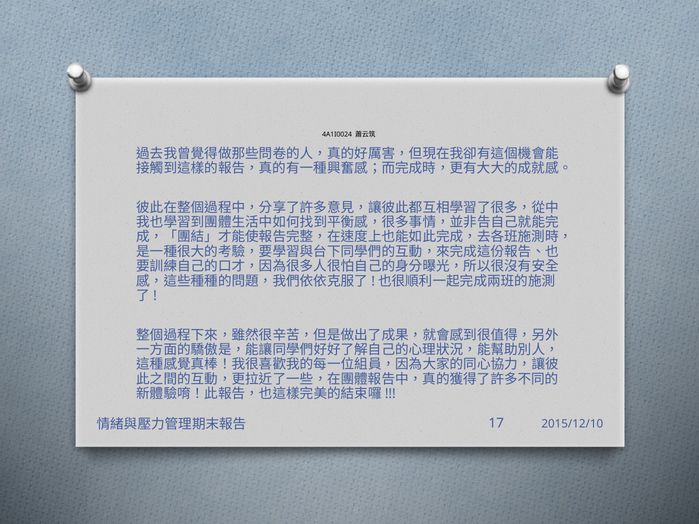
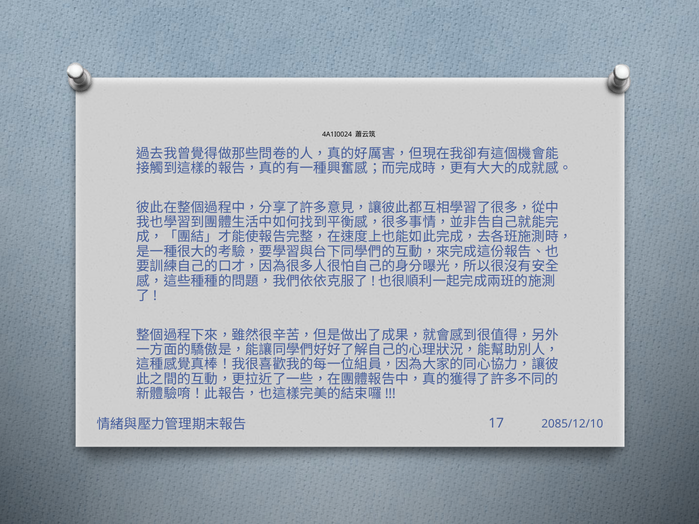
2015/12/10: 2015/12/10 -> 2085/12/10 (572, 424)
